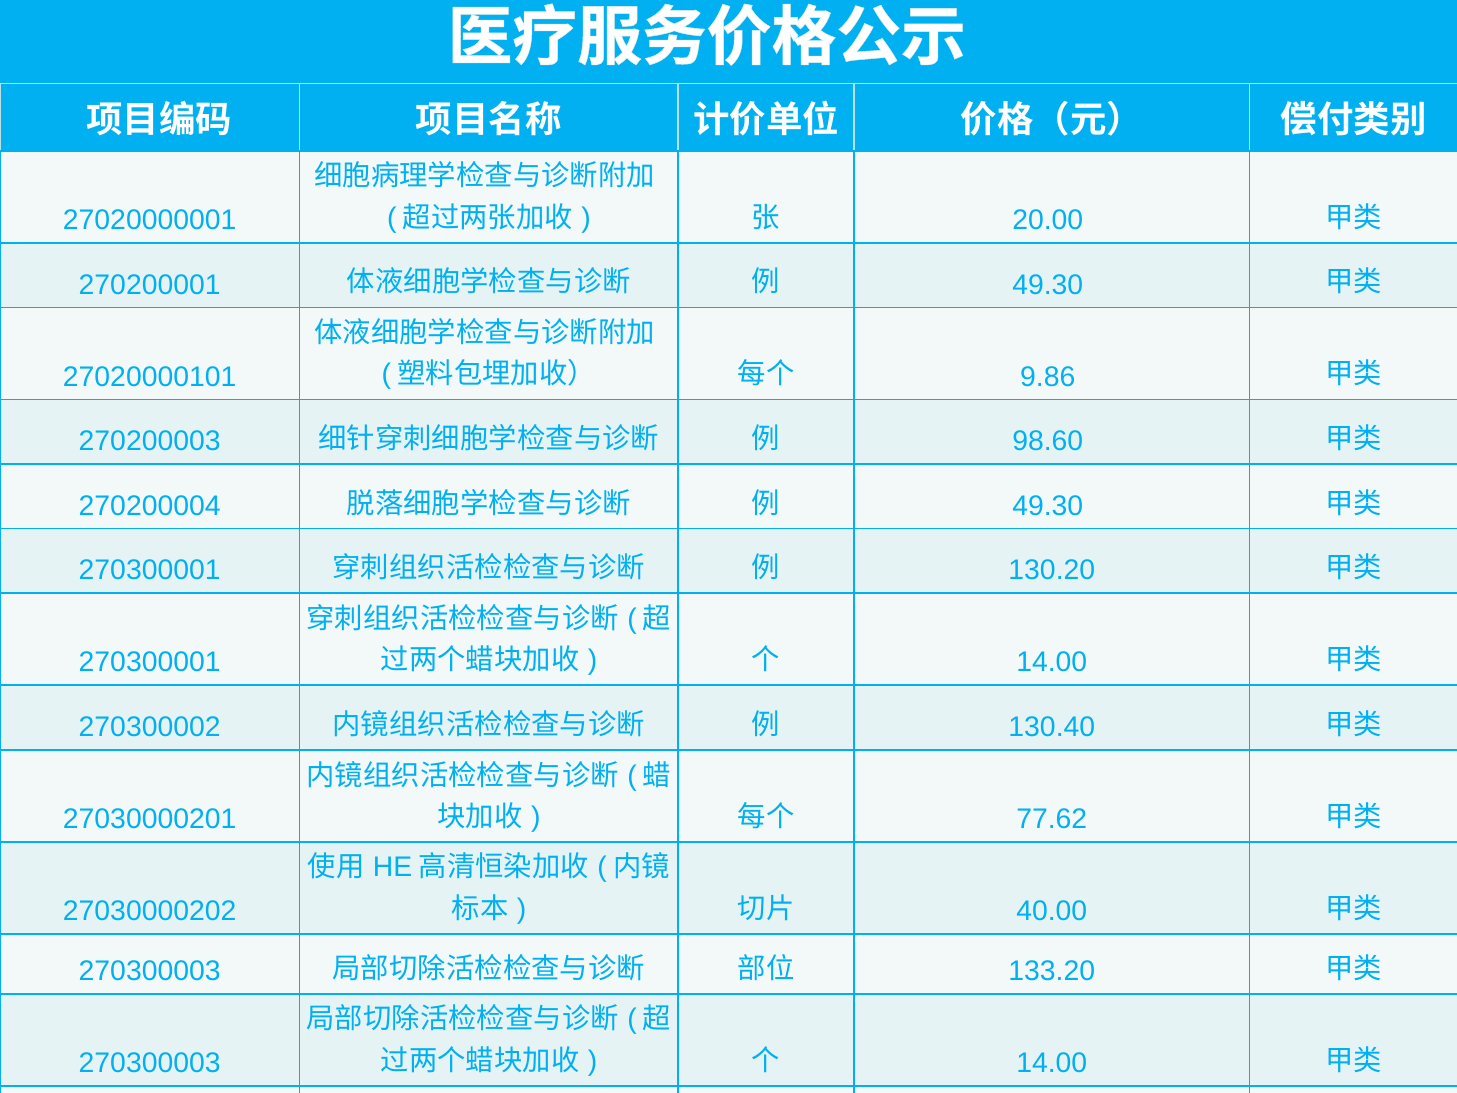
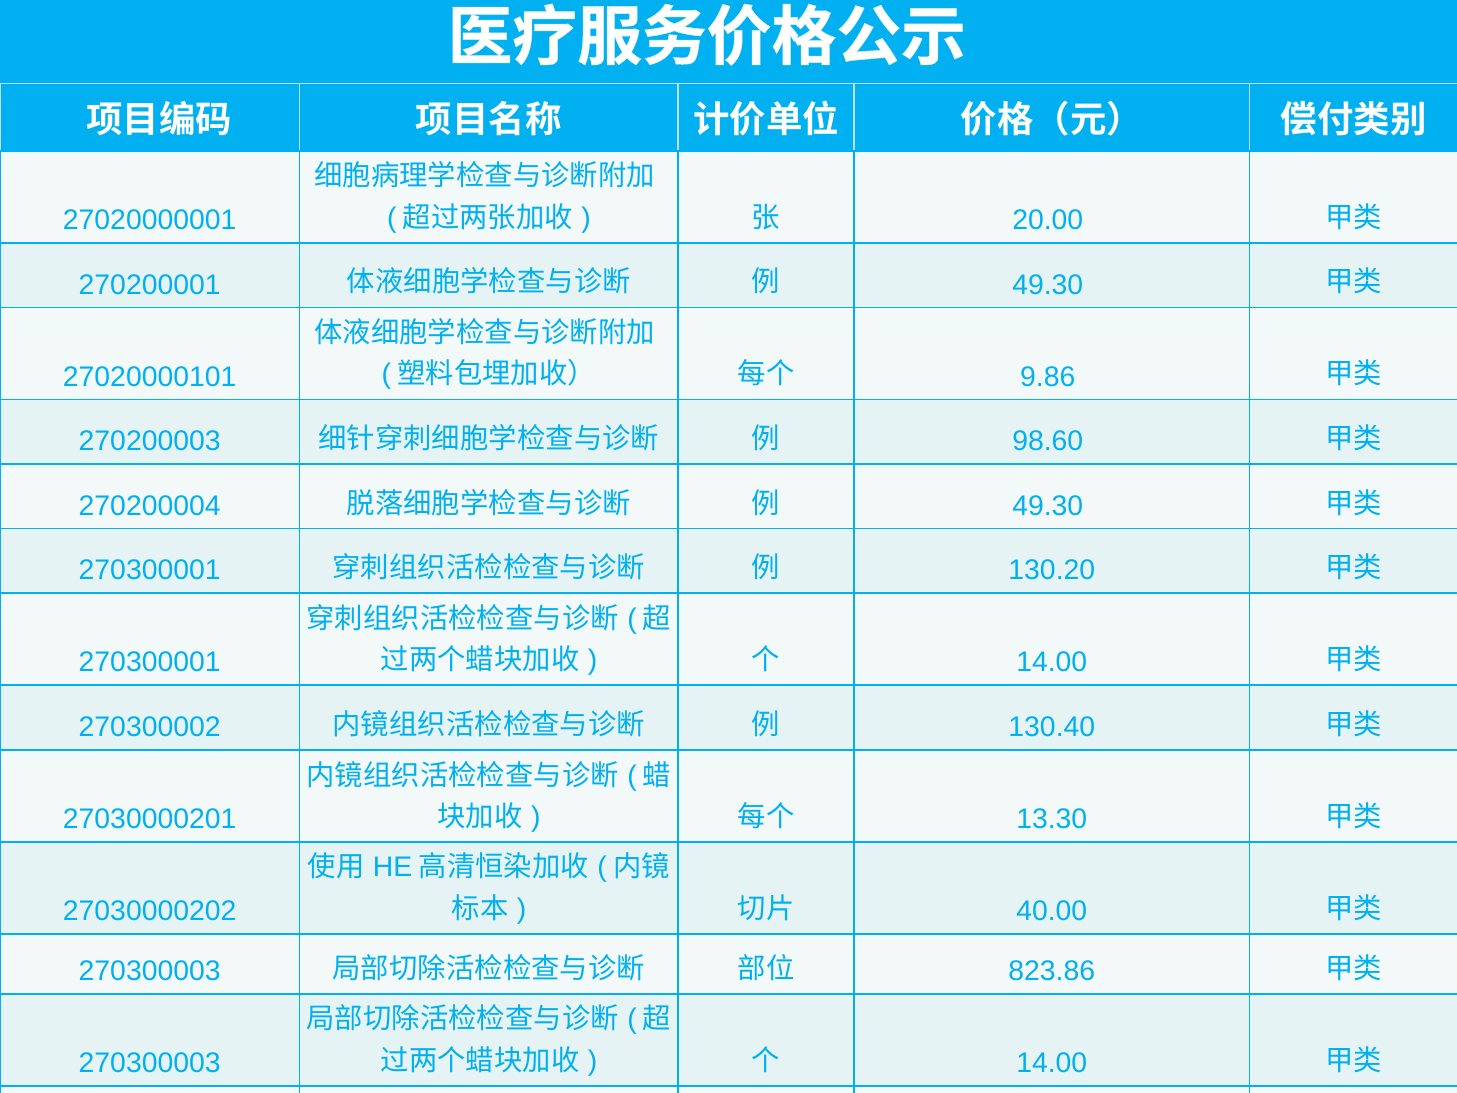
77.62: 77.62 -> 13.30 (1052, 819)
133.20: 133.20 -> 823.86 (1052, 971)
